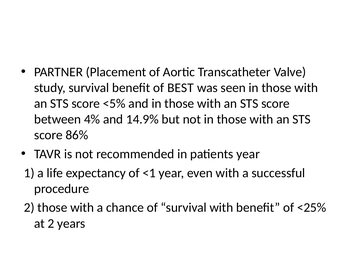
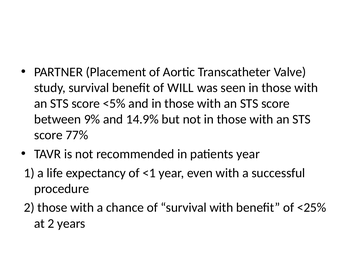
BEST: BEST -> WILL (181, 88)
4%: 4% -> 9% (92, 119)
86%: 86% -> 77% (77, 135)
